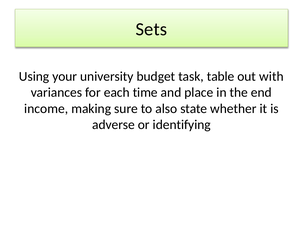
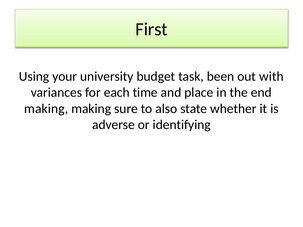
Sets: Sets -> First (152, 29)
table: table -> been (221, 76)
income: income -> making (46, 109)
